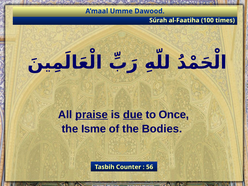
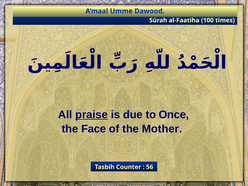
due underline: present -> none (133, 115)
Isme: Isme -> Face (94, 129)
Bodies: Bodies -> Mother (162, 129)
